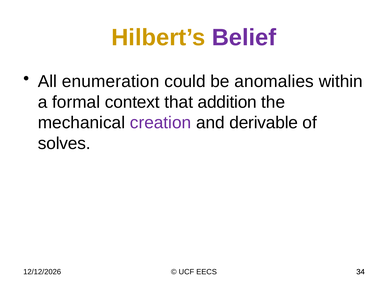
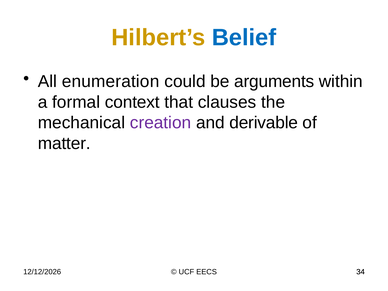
Belief colour: purple -> blue (244, 38)
anomalies: anomalies -> arguments (274, 81)
addition: addition -> clauses (227, 102)
solves: solves -> matter (64, 143)
